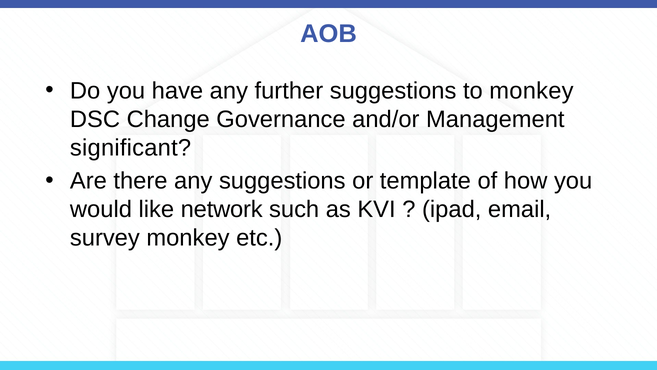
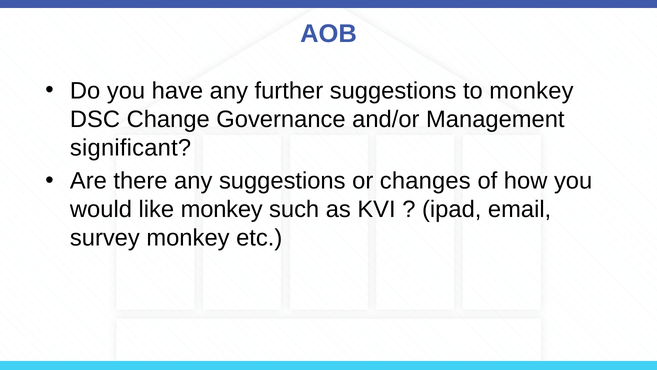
template: template -> changes (425, 181)
like network: network -> monkey (222, 209)
